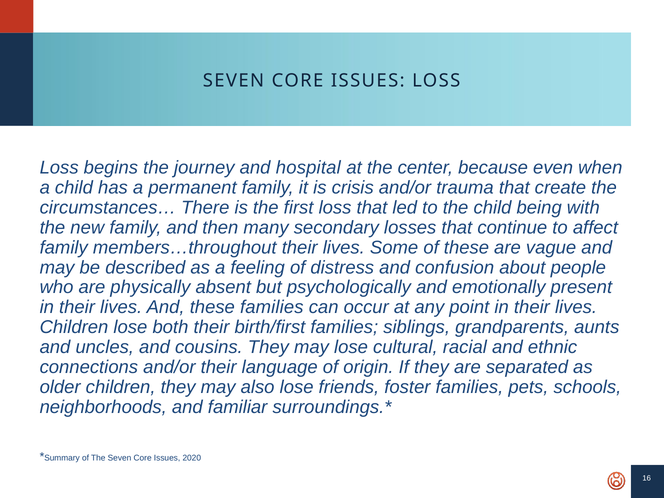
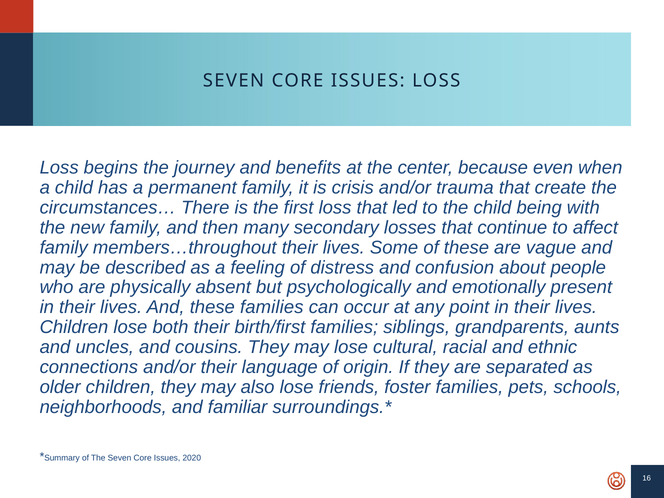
hospital: hospital -> benefits (308, 168)
